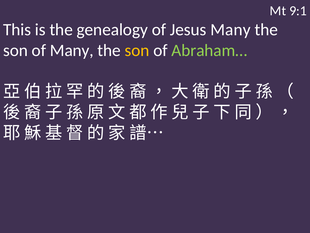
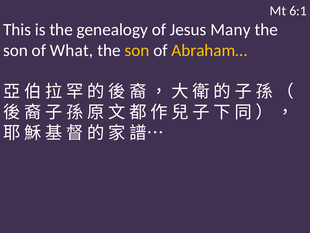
9:1: 9:1 -> 6:1 (298, 11)
of Many: Many -> What (72, 50)
Abraham… colour: light green -> yellow (209, 50)
